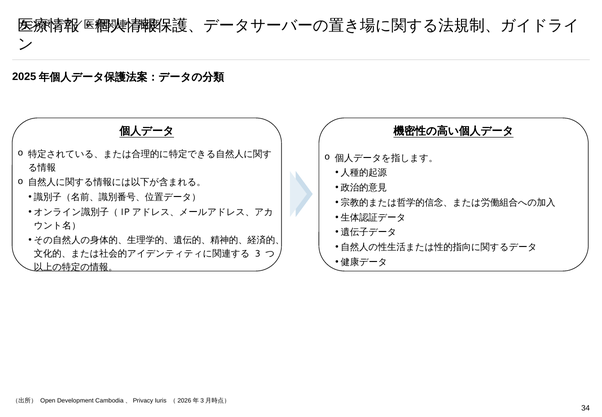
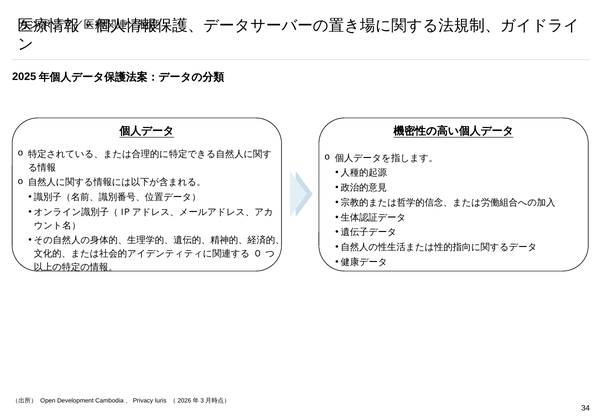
3: 3 -> 0 (258, 254)
